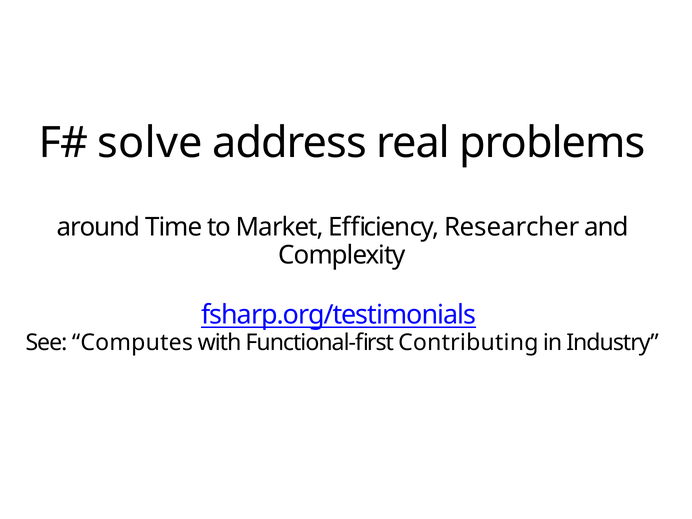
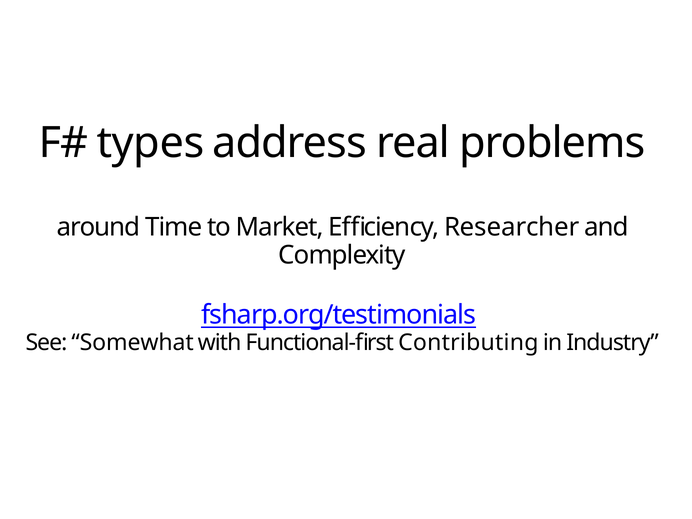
solve: solve -> types (150, 143)
Computes: Computes -> Somewhat (133, 343)
